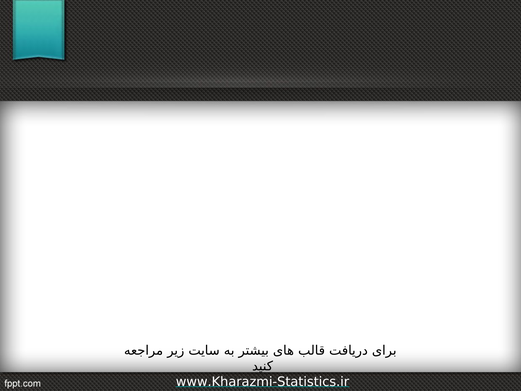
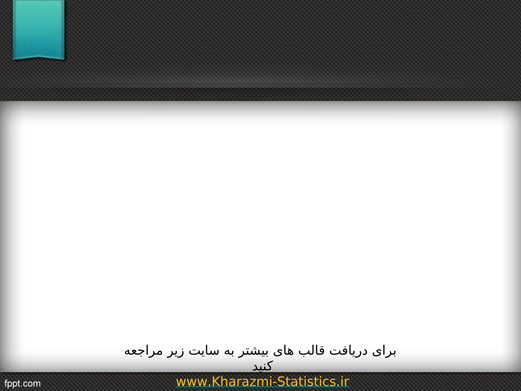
www.Kharazmi-Statistics.ir colour: white -> yellow (262, 382)
